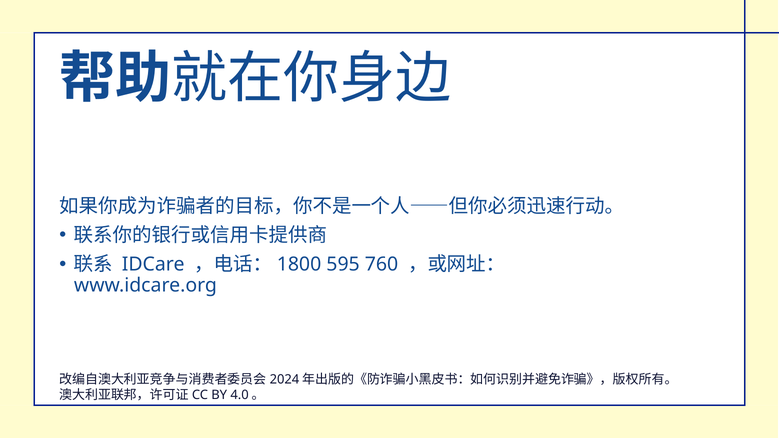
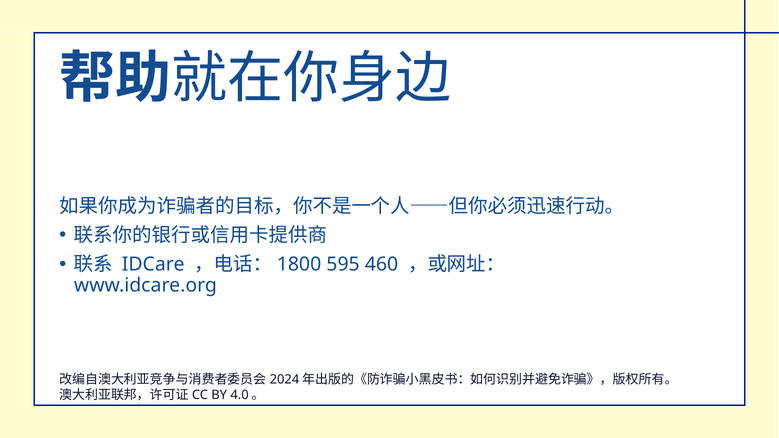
760: 760 -> 460 (381, 264)
